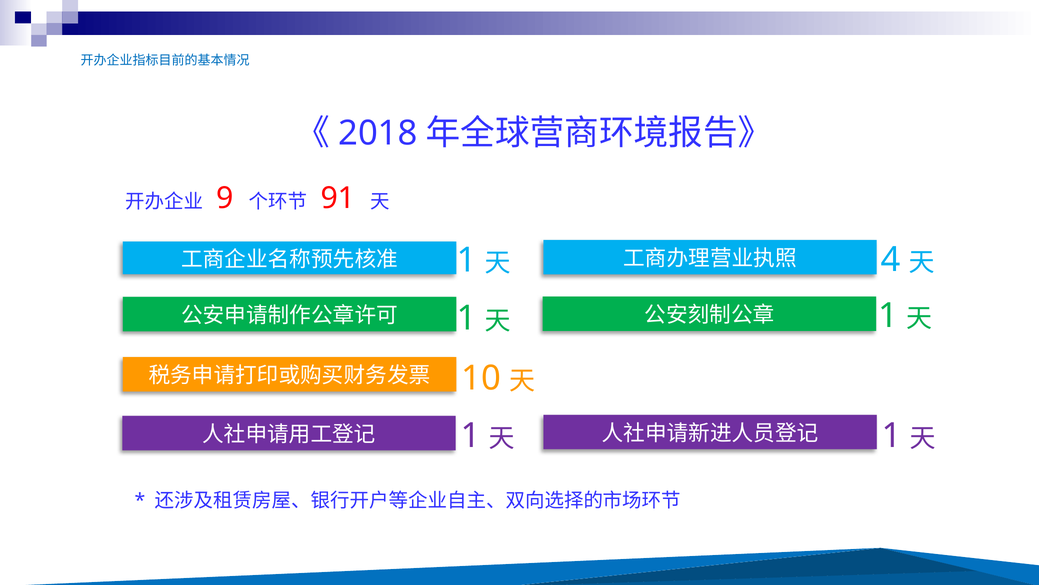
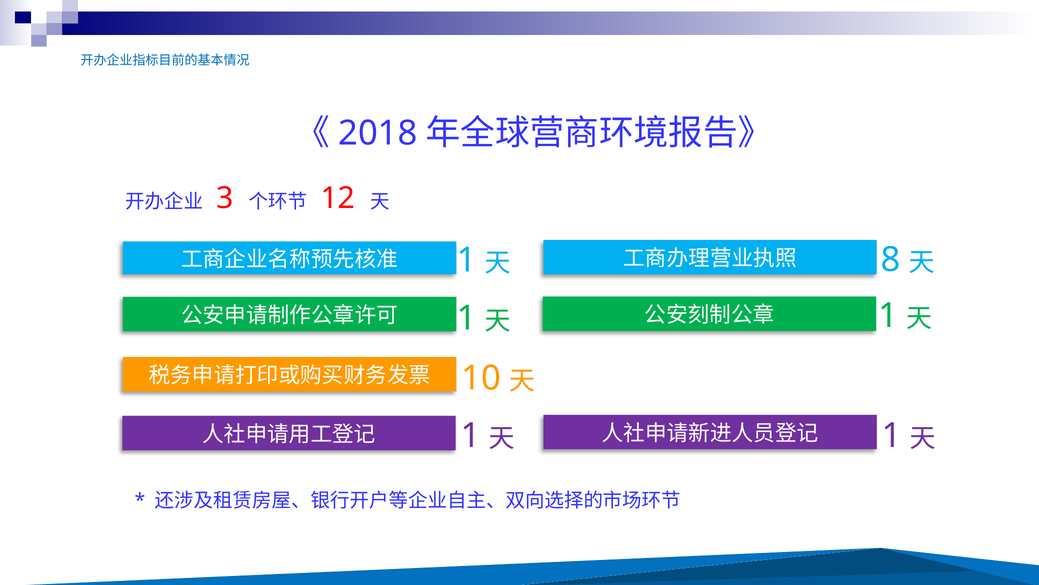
9: 9 -> 3 (225, 198)
91: 91 -> 12 (338, 198)
4: 4 -> 8 (891, 260)
